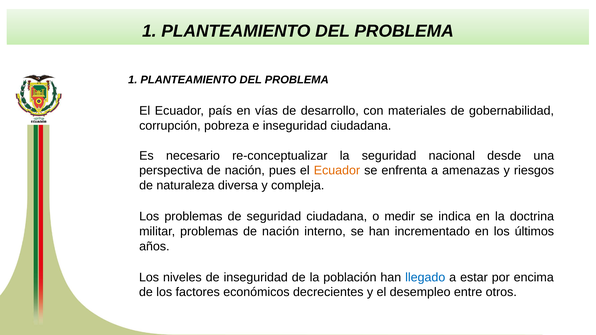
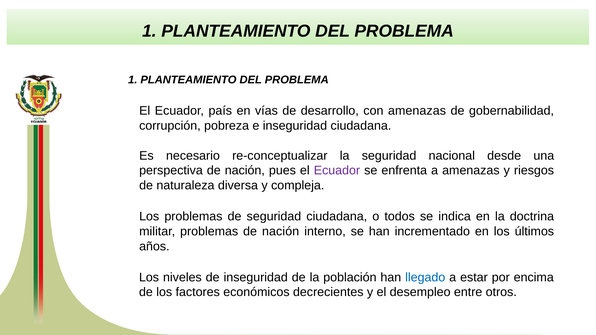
con materiales: materiales -> amenazas (417, 111)
Ecuador colour: orange -> purple (337, 171)
medir: medir -> todos (400, 217)
